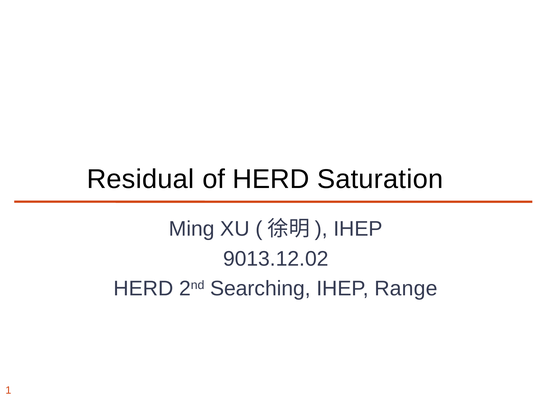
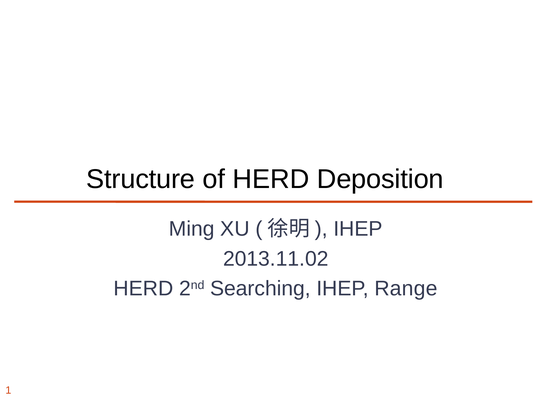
Residual: Residual -> Structure (141, 179)
Saturation: Saturation -> Deposition (380, 179)
9013.12.02: 9013.12.02 -> 2013.11.02 (276, 259)
